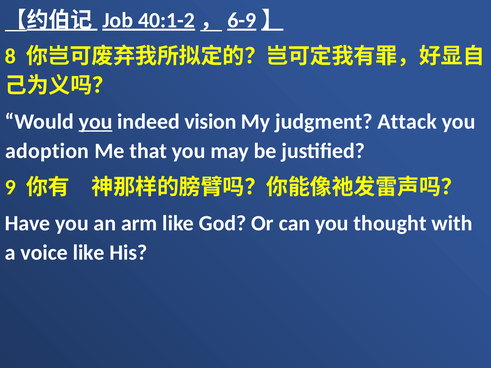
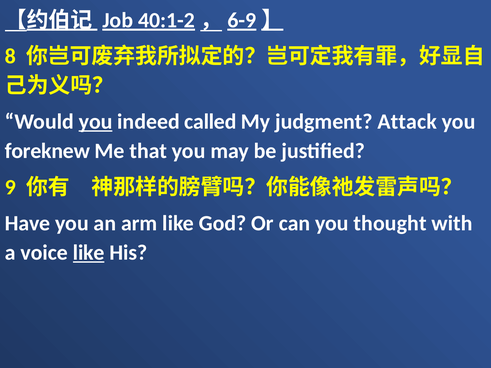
vision: vision -> called (210, 122)
adoption: adoption -> foreknew (47, 151)
like underline: none -> present (89, 253)
